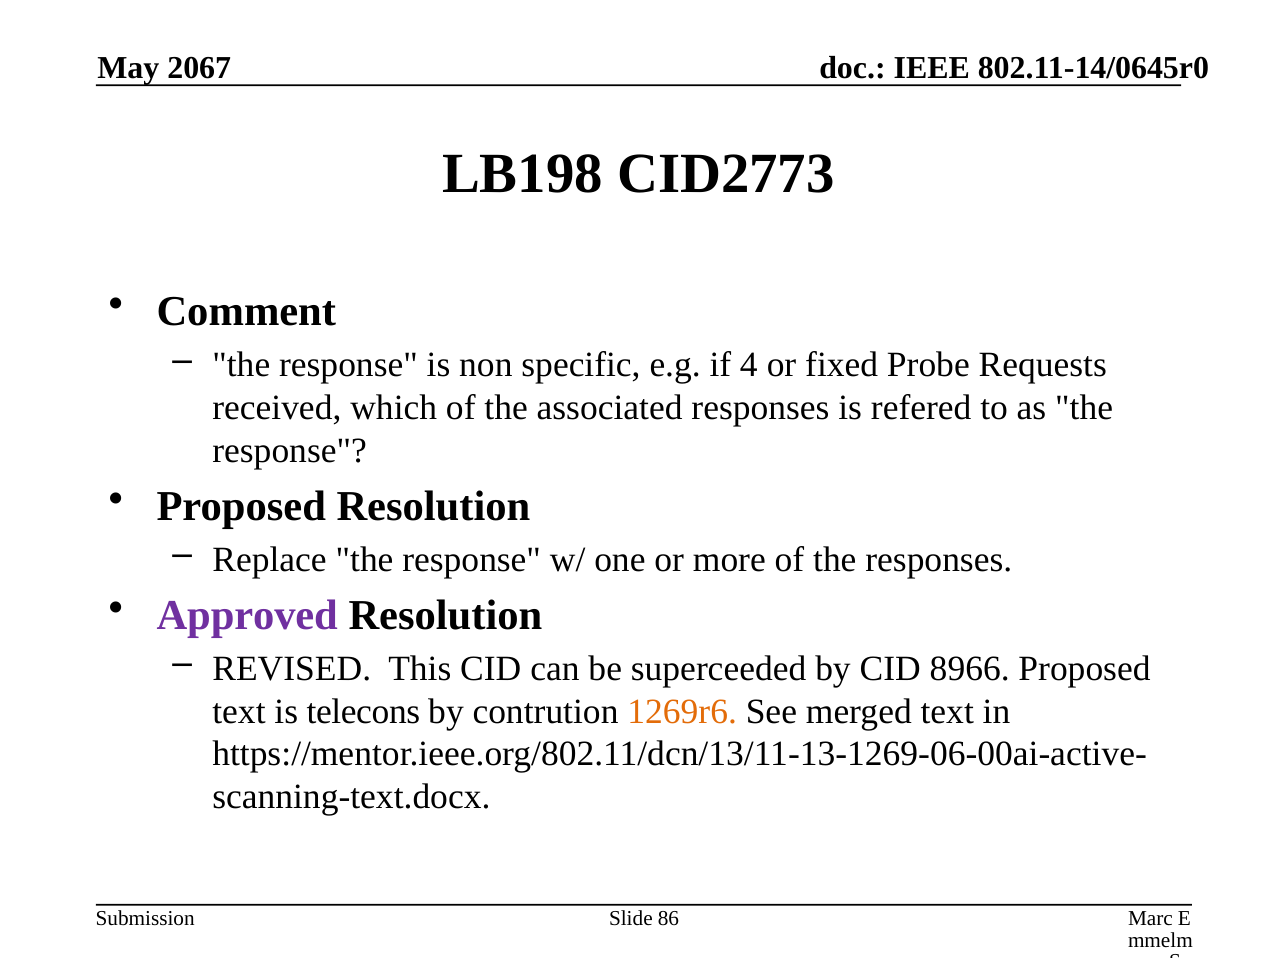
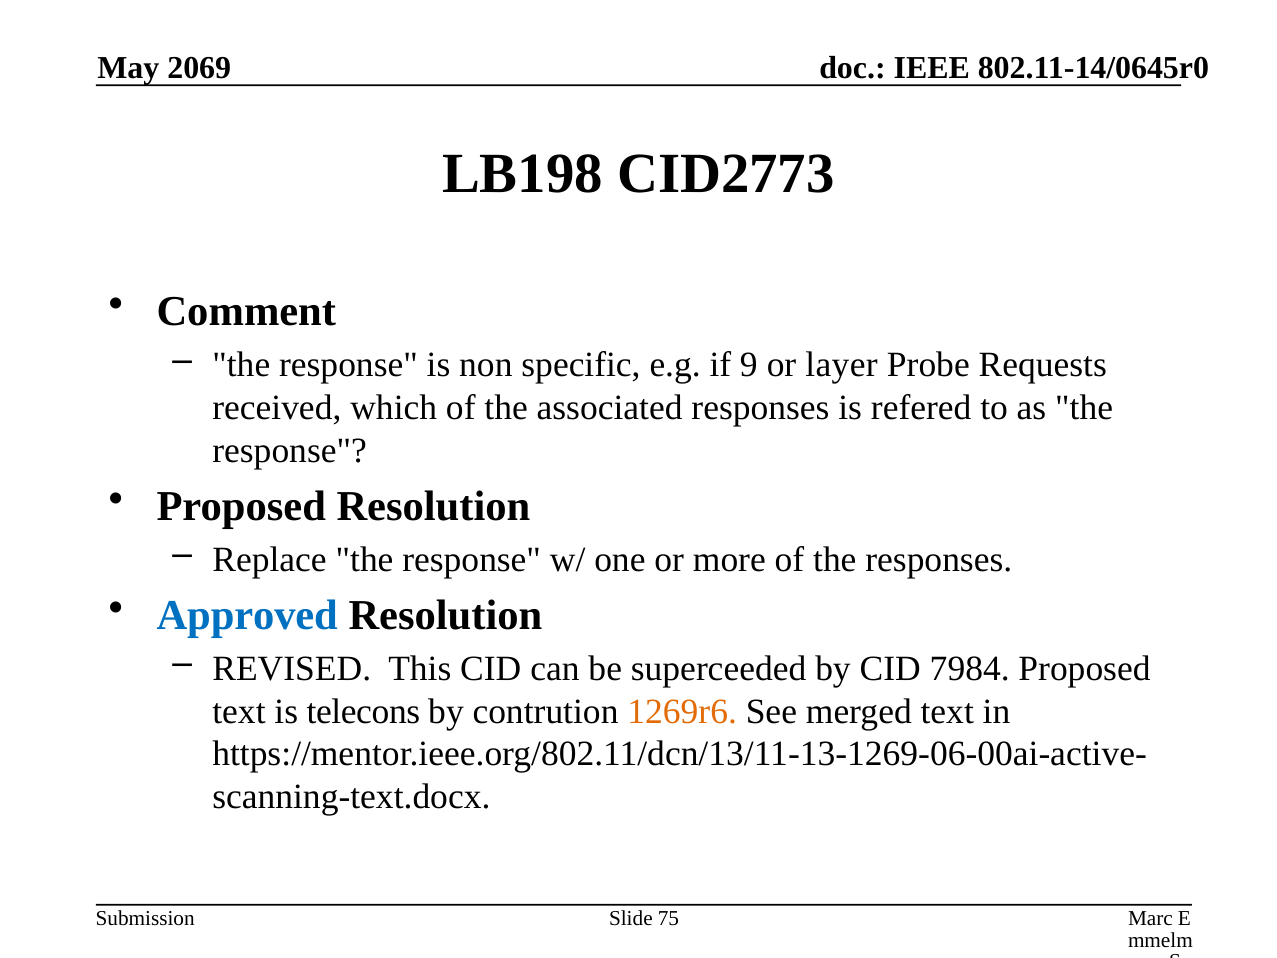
2067: 2067 -> 2069 (199, 68)
4: 4 -> 9 (749, 365)
fixed: fixed -> layer (842, 365)
Approved colour: purple -> blue (247, 615)
8966: 8966 -> 7984 (970, 669)
86: 86 -> 75 (668, 919)
